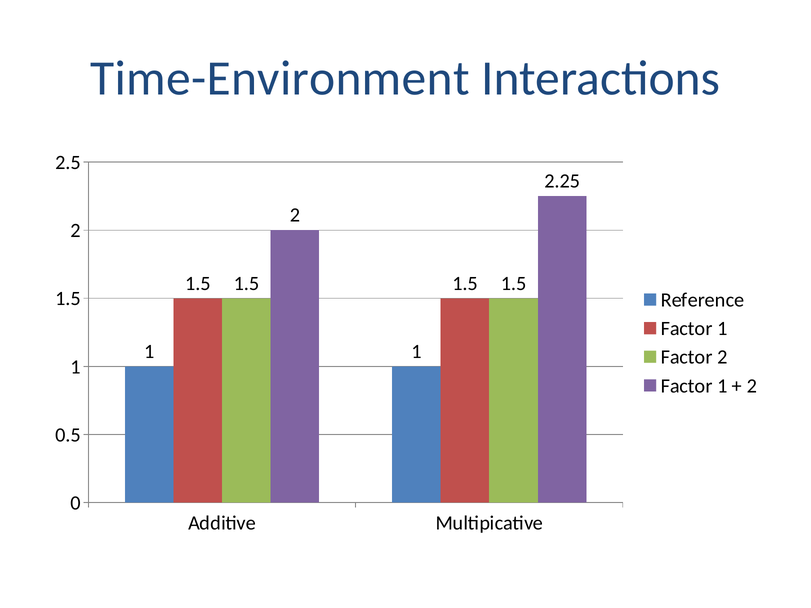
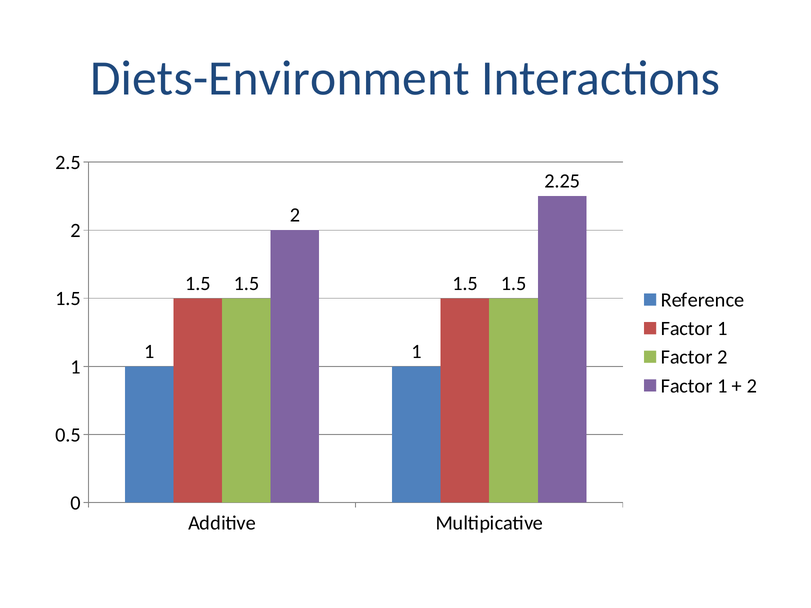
Time-Environment: Time-Environment -> Diets-Environment (280, 79)
